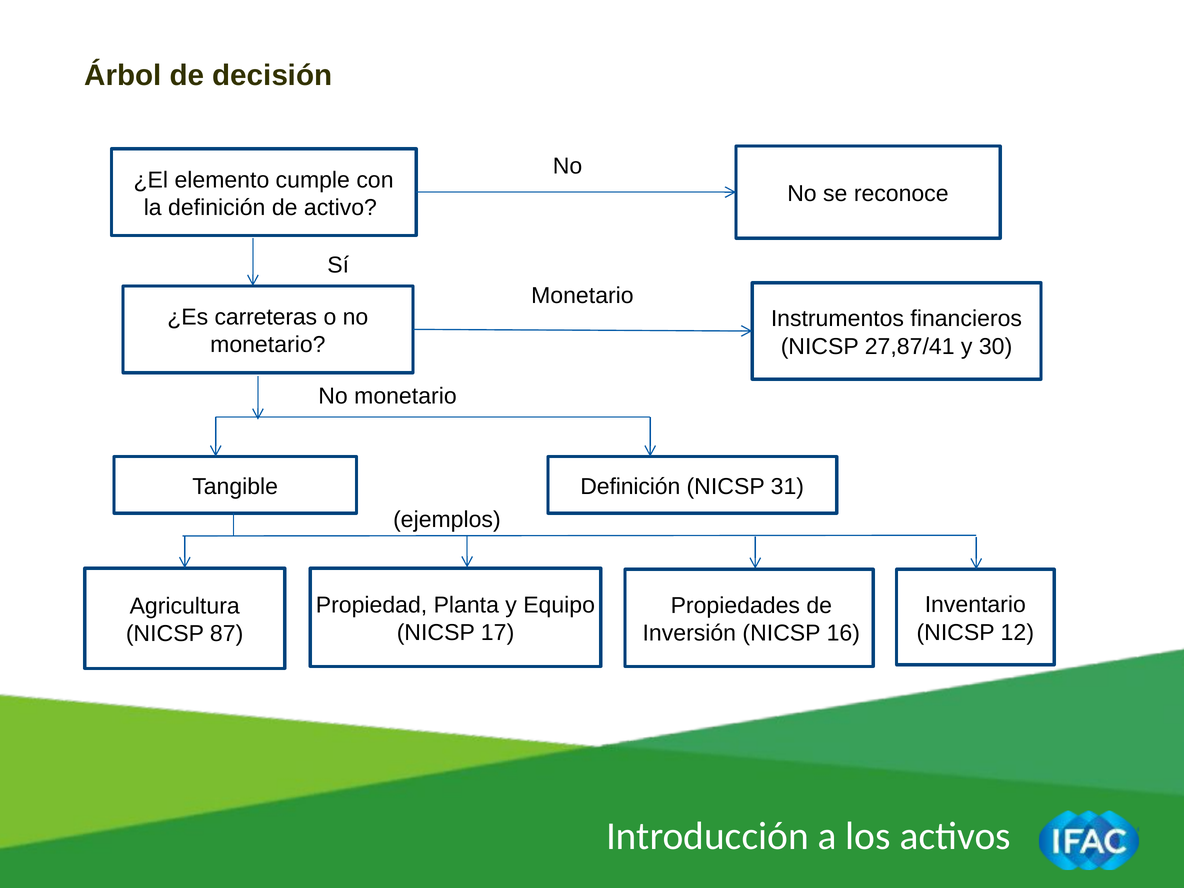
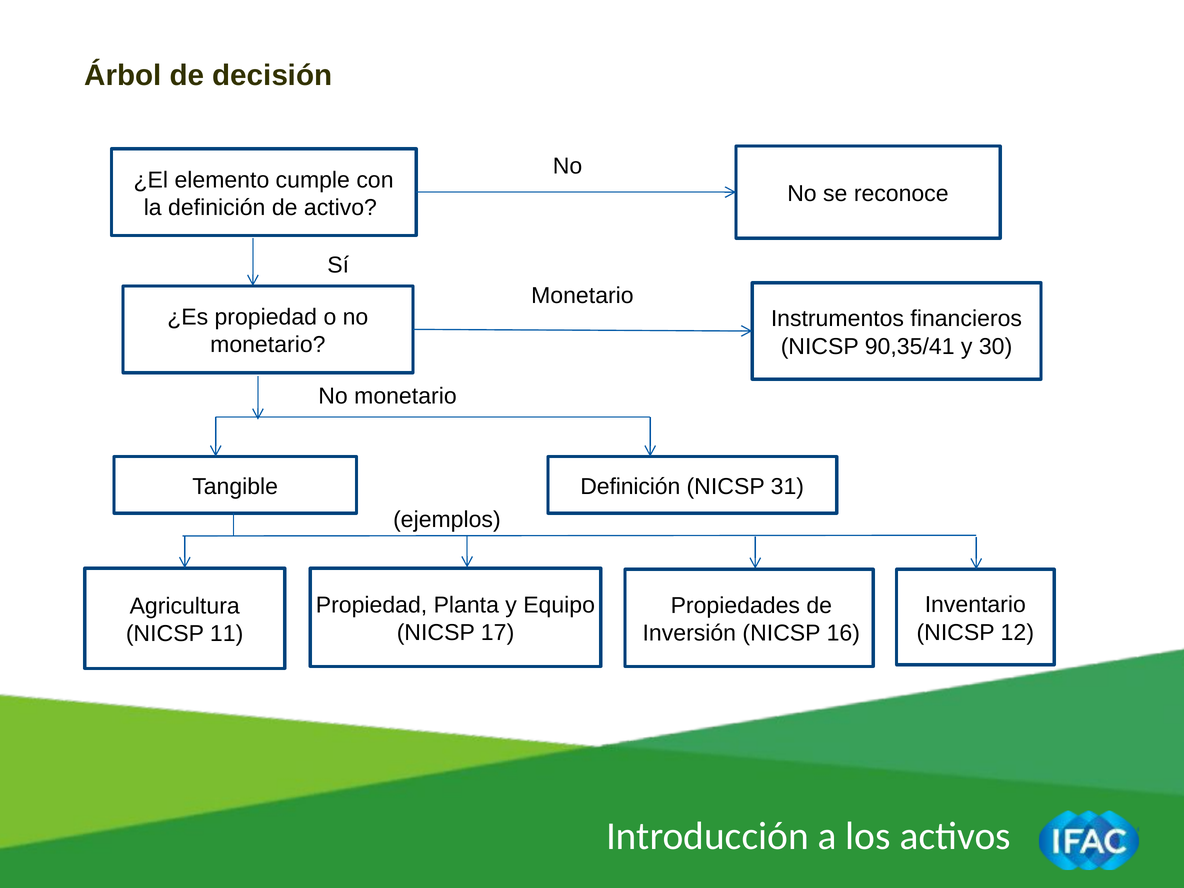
¿Es carreteras: carreteras -> propiedad (266, 317)
27,87/41: 27,87/41 -> 90,35/41 (910, 346)
87: 87 -> 11 (227, 634)
